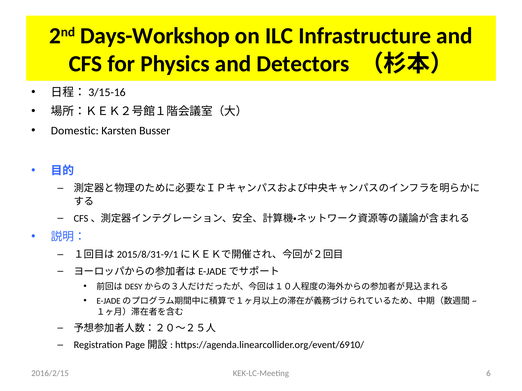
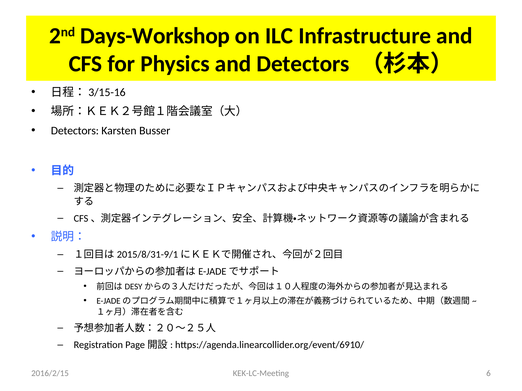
Domestic: Domestic -> Detectors (75, 131)
